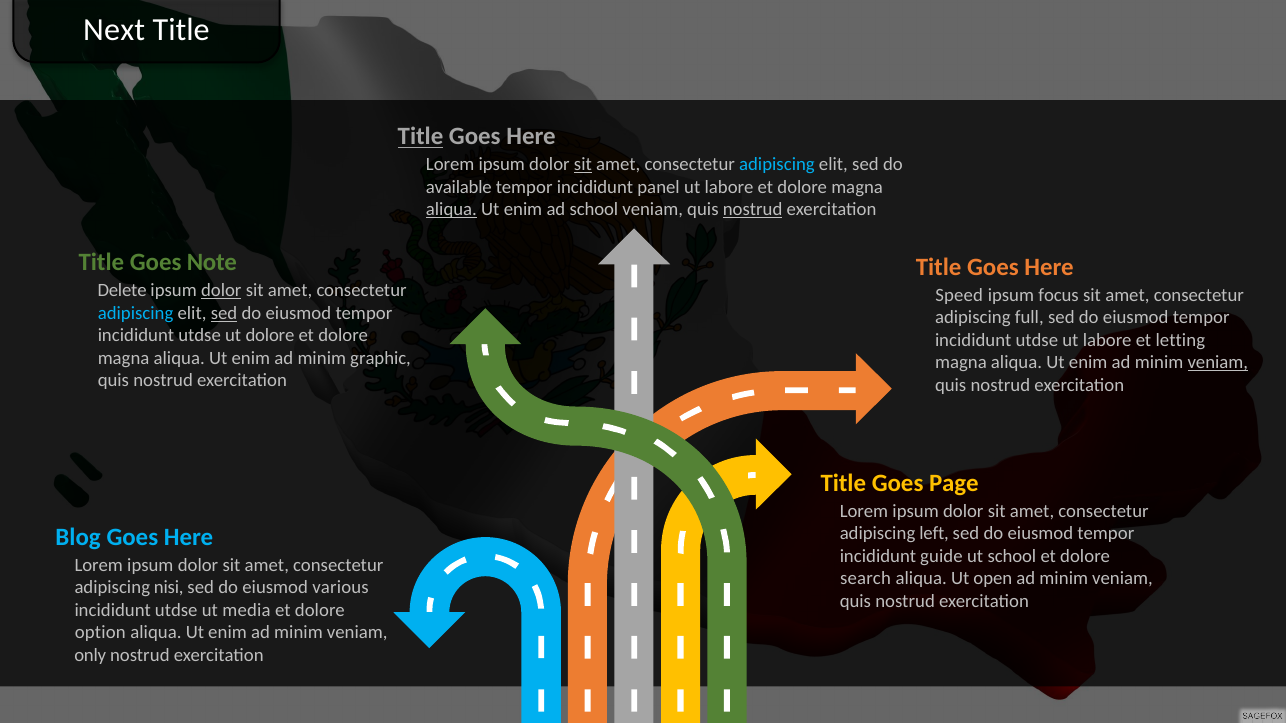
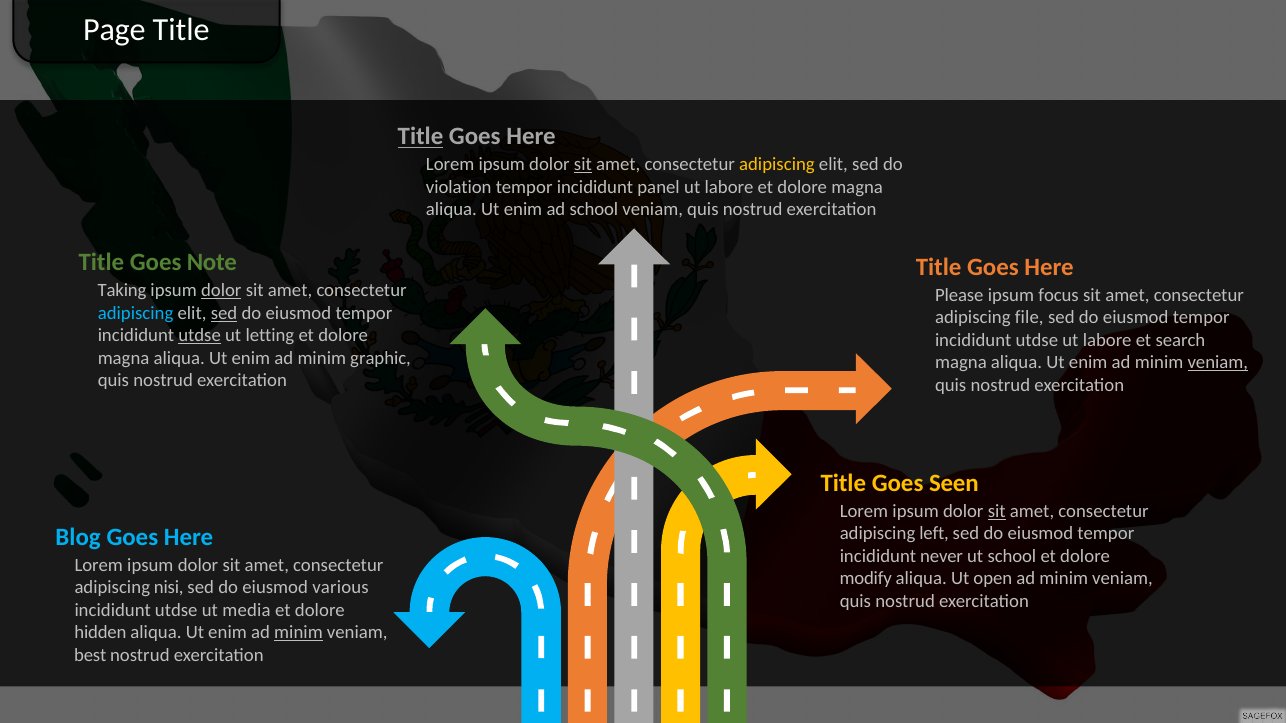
Next: Next -> Page (114, 30)
adipiscing colour: light blue -> yellow (777, 164)
available: available -> violation (459, 187)
aliqua underline: present -> none (451, 210)
nostrud underline: present -> none (753, 210)
Delete: Delete -> Taking (122, 291)
Speed: Speed -> Please (959, 295)
full: full -> file (1029, 318)
utdse underline: none -> present (200, 336)
ut dolore: dolore -> letting (270, 336)
letting: letting -> search (1180, 340)
Page: Page -> Seen (954, 484)
sit underline: none -> present (997, 511)
guide: guide -> never (942, 556)
search: search -> modify (866, 579)
option: option -> hidden (100, 633)
minim underline: none -> present (298, 633)
only: only -> best (90, 655)
